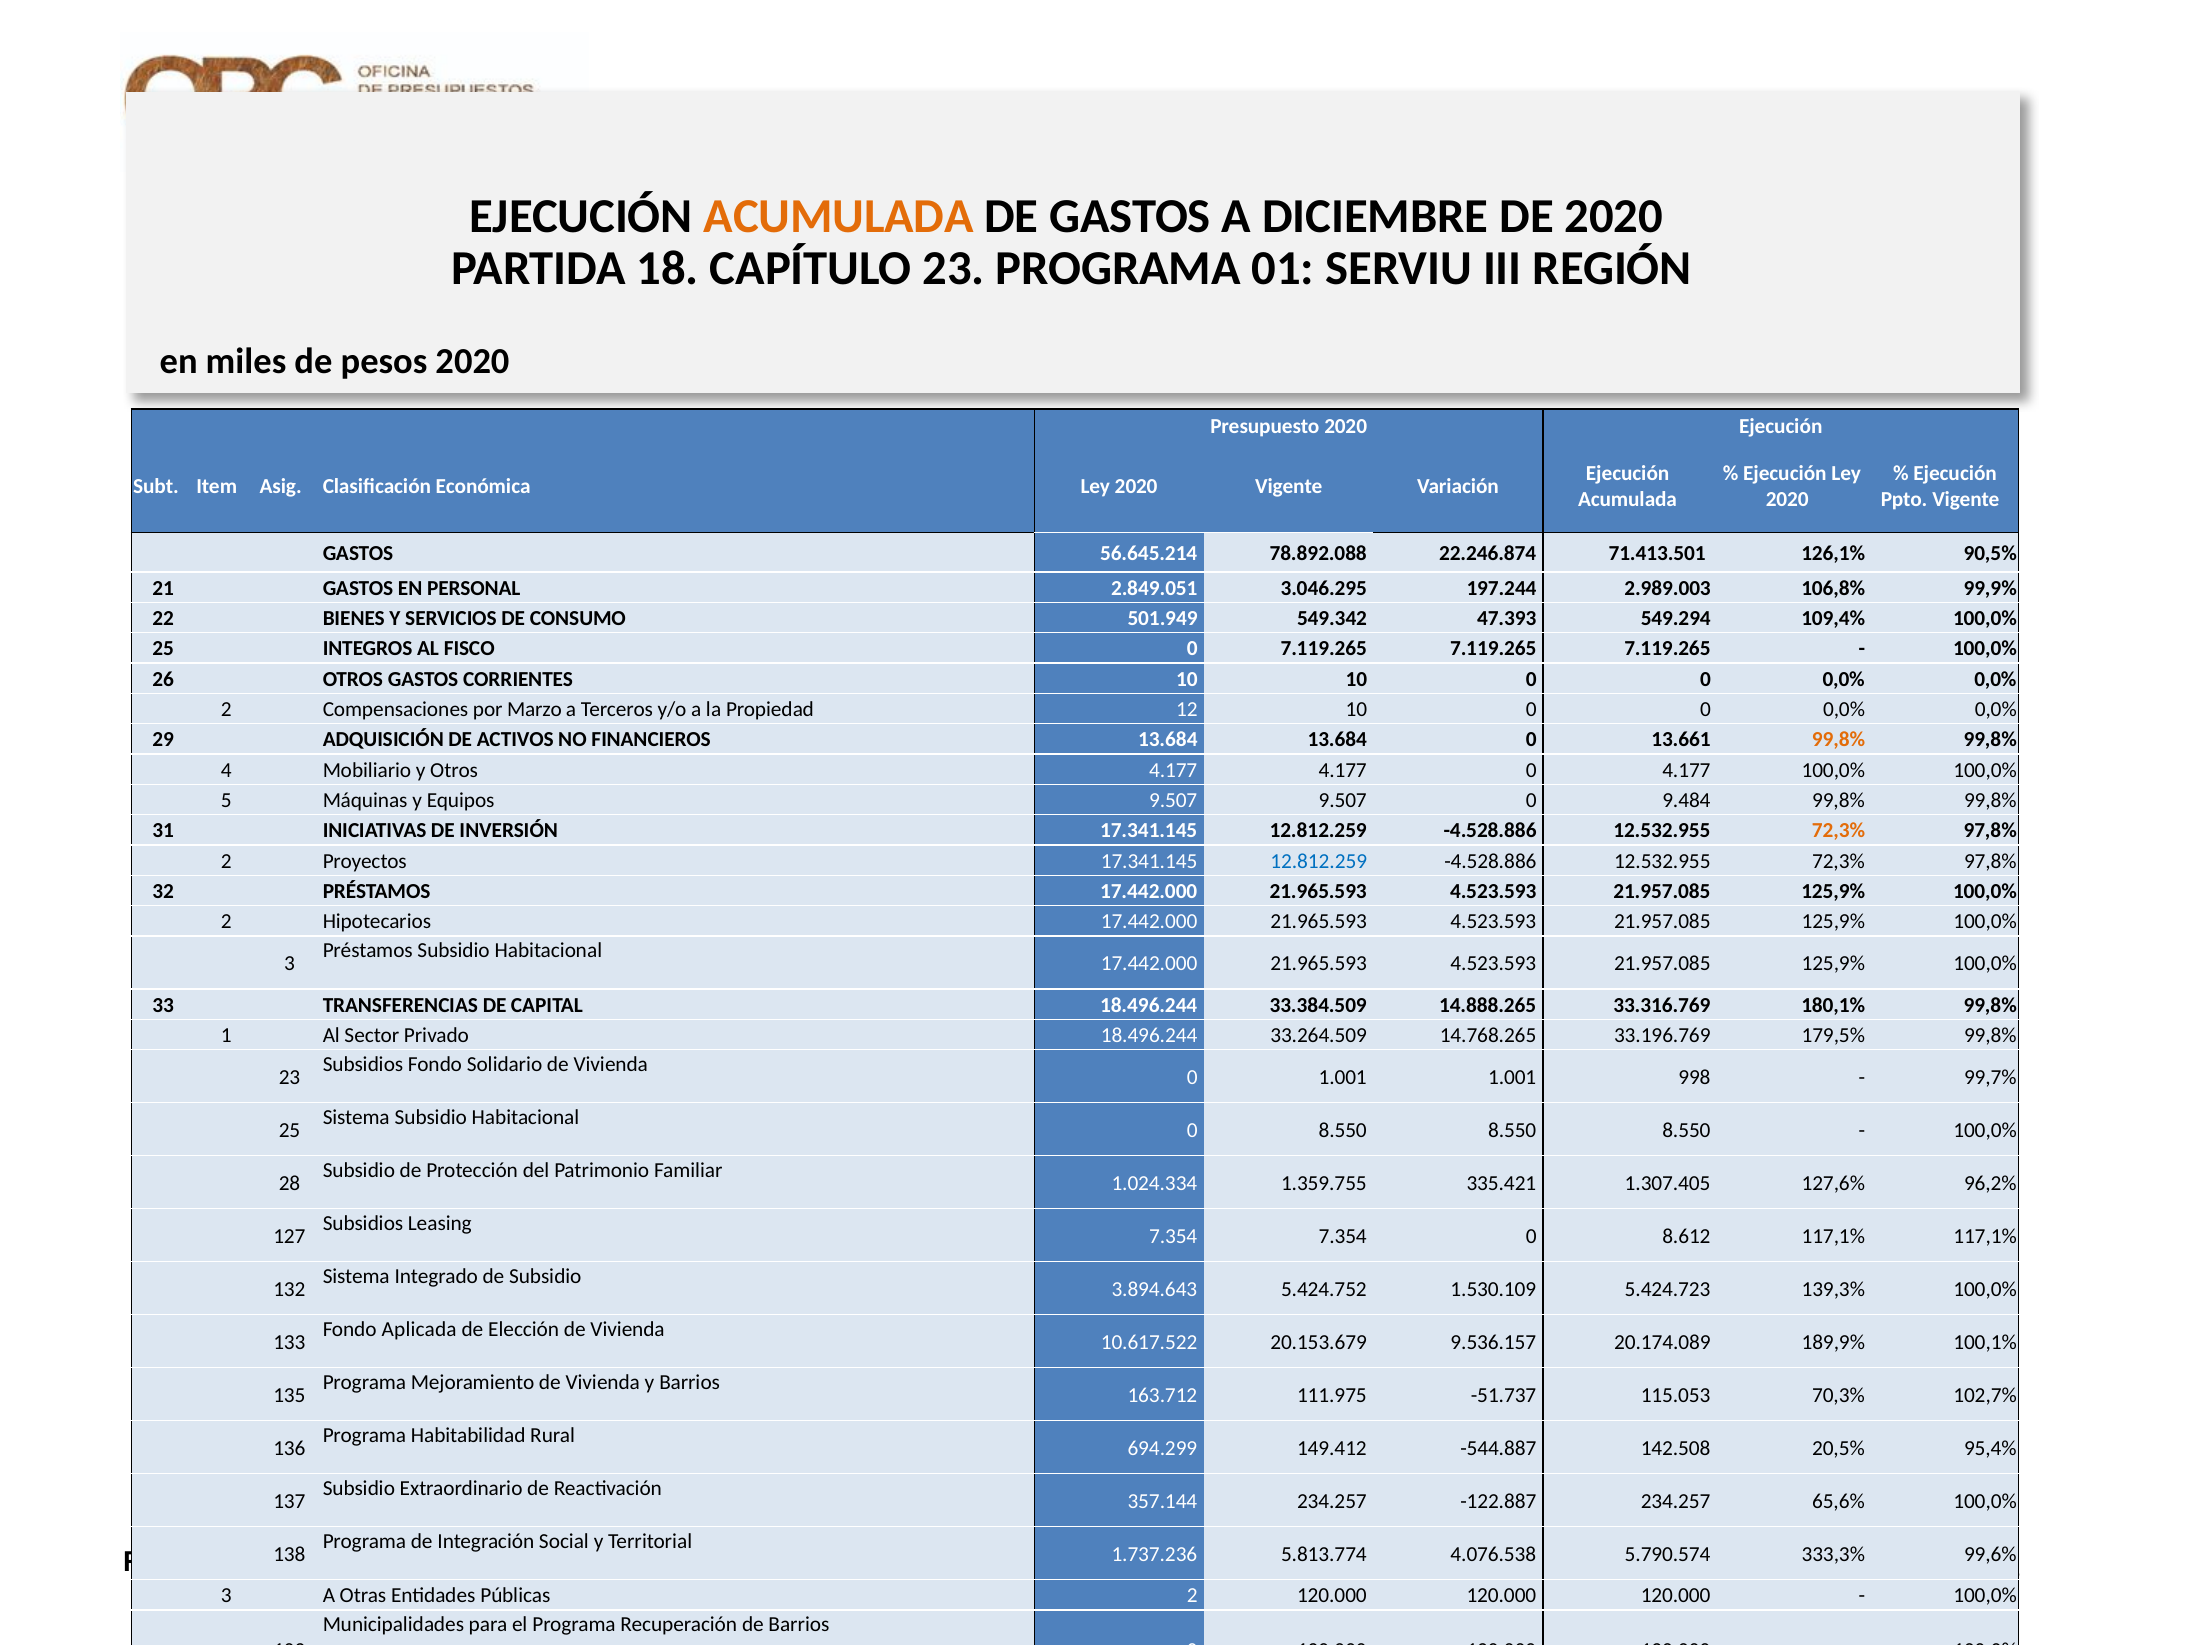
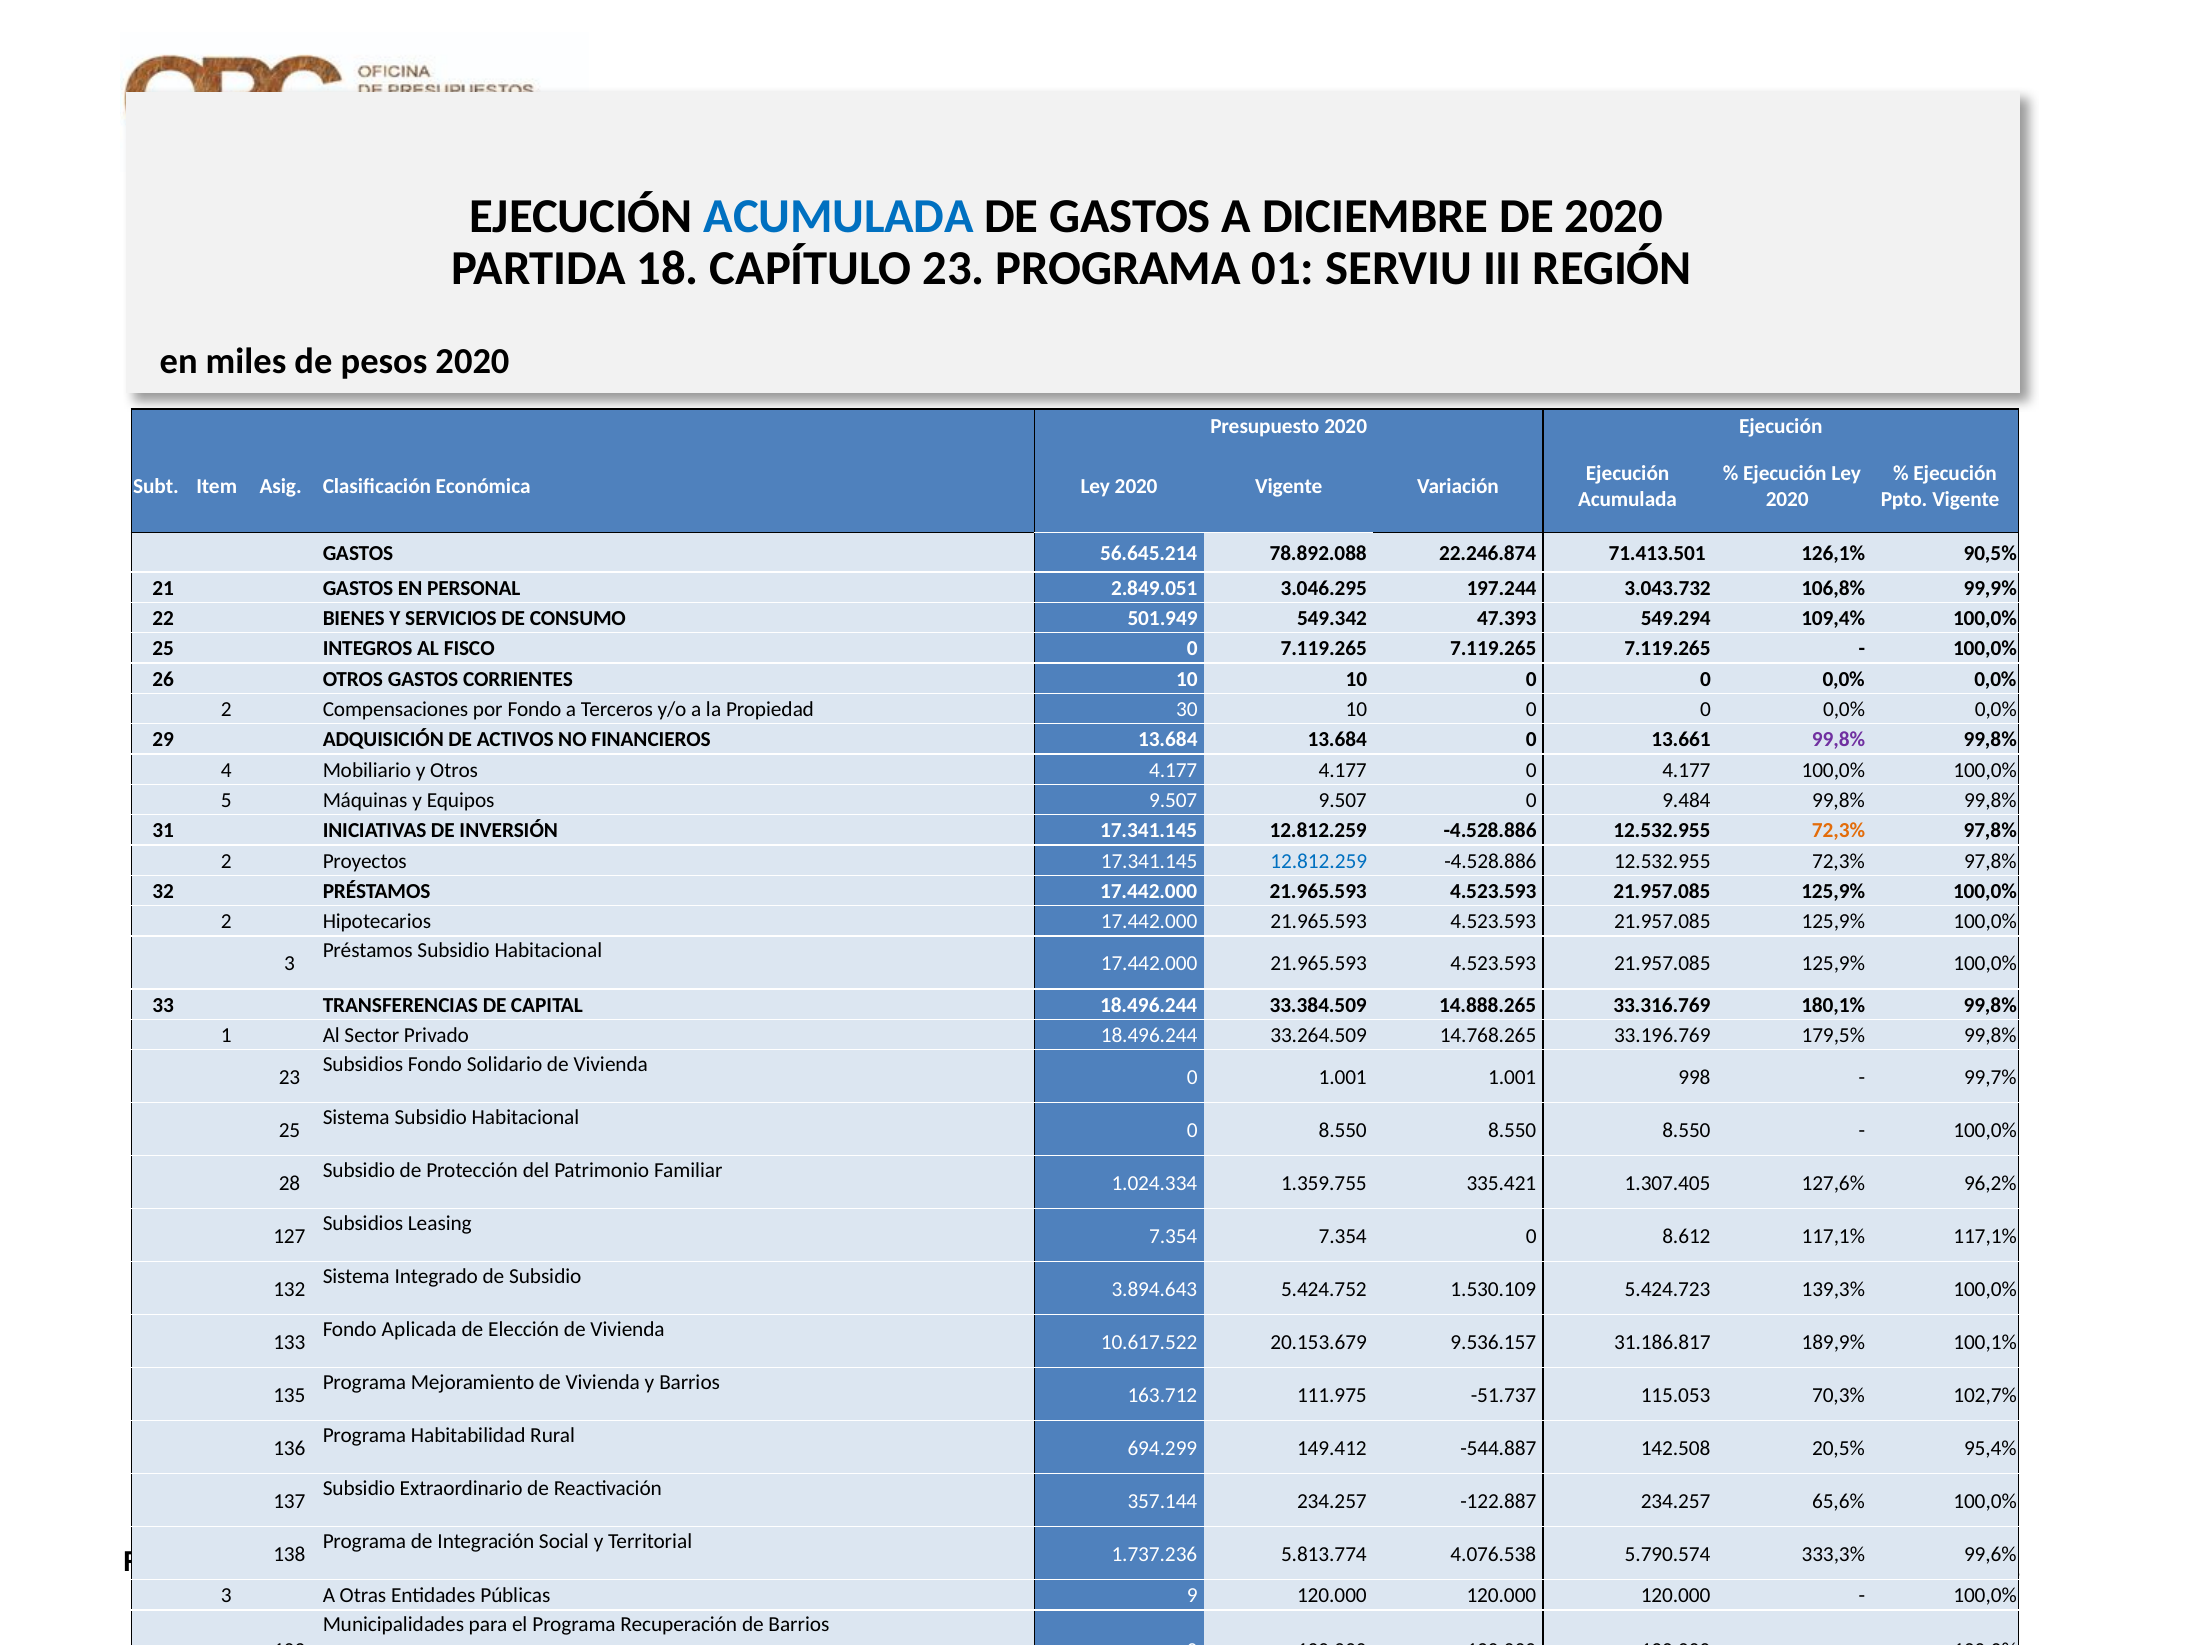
ACUMULADA colour: orange -> blue (839, 216)
2.989.003: 2.989.003 -> 3.043.732 (1668, 588)
por Marzo: Marzo -> Fondo (534, 709)
12: 12 -> 30 (1187, 709)
99,8% colour: orange -> purple (1839, 740)
20.174.089: 20.174.089 -> 31.186.817 (1662, 1342)
Públicas 2: 2 -> 9 (1192, 1596)
